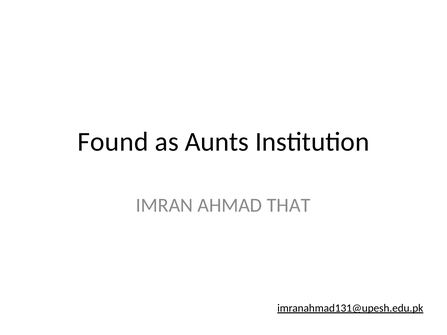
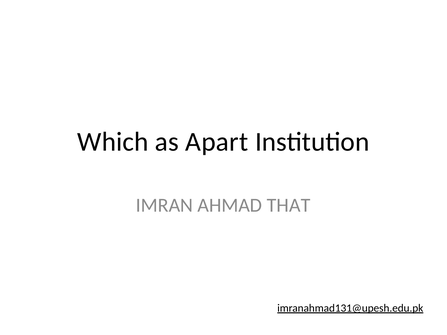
Found: Found -> Which (113, 142)
Aunts: Aunts -> Apart (217, 142)
